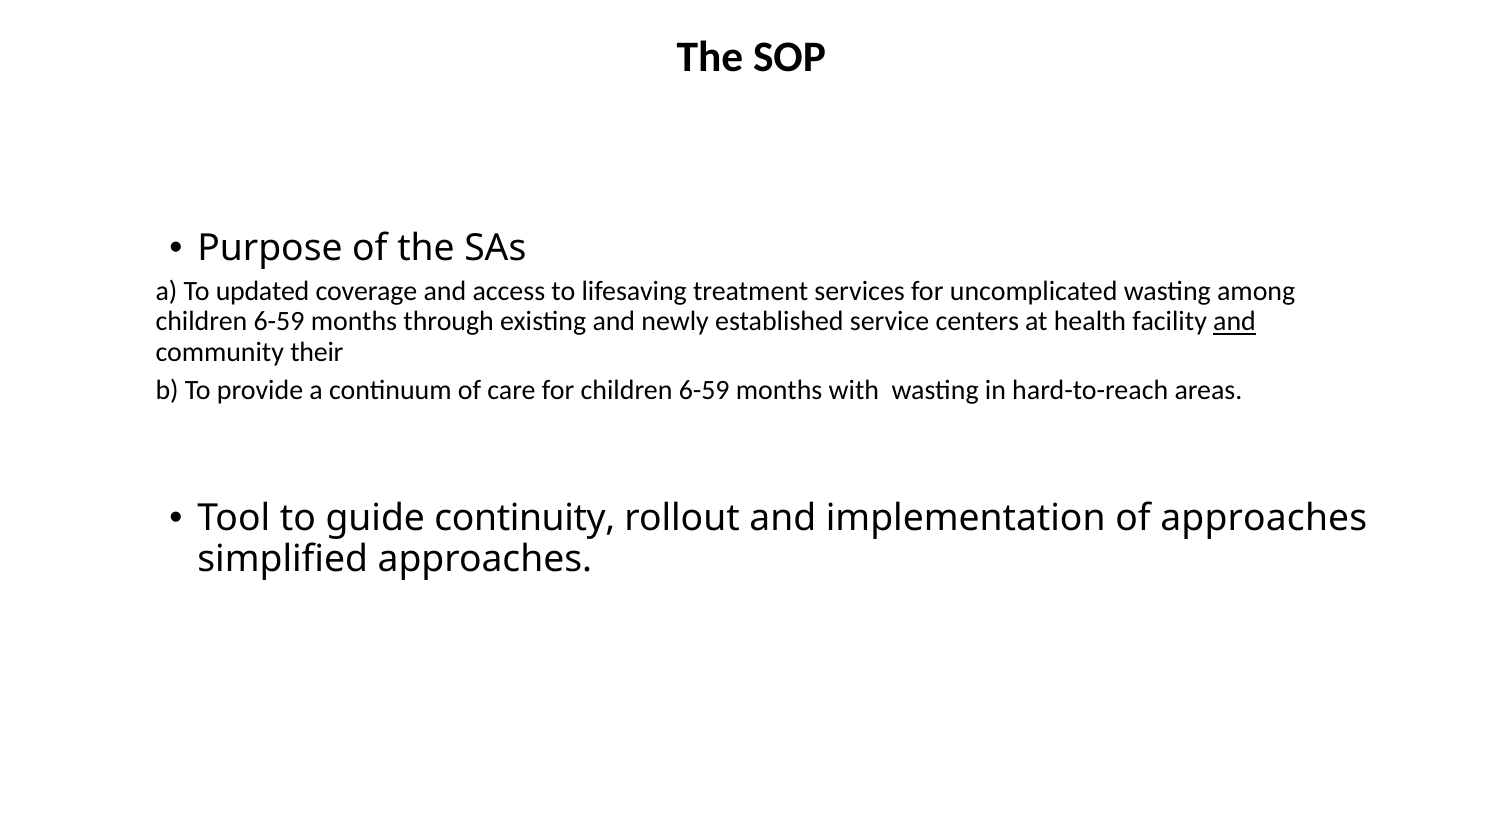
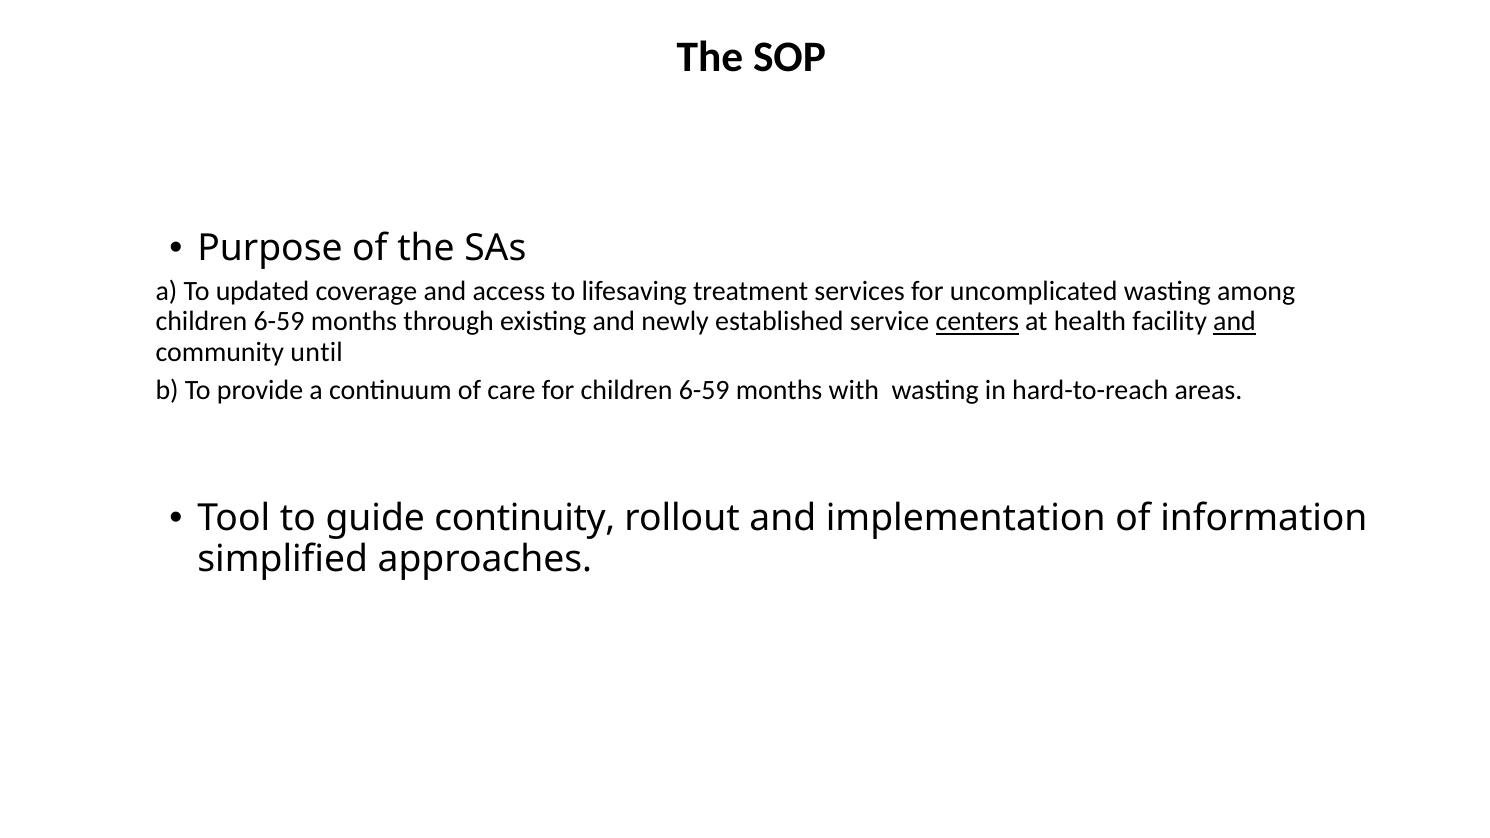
centers underline: none -> present (977, 322)
their: their -> until (317, 352)
of approaches: approaches -> information (1264, 519)
